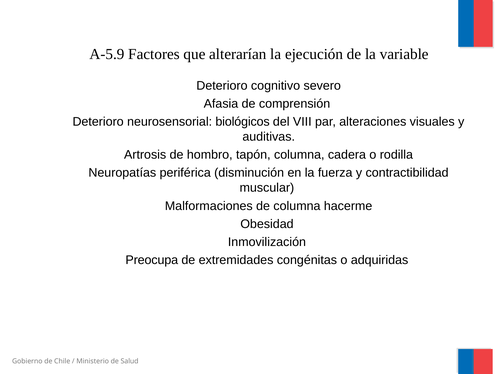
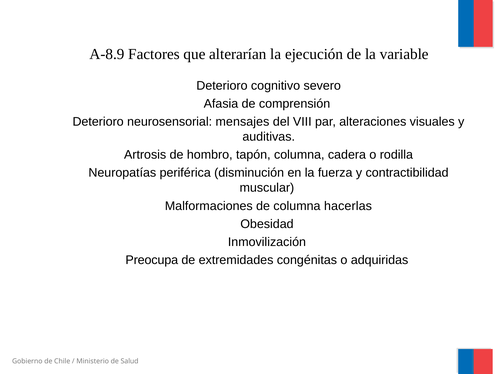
A-5.9: A-5.9 -> A-8.9 (107, 54)
biológicos: biológicos -> mensajes (242, 122)
hacerme: hacerme -> hacerlas (348, 206)
